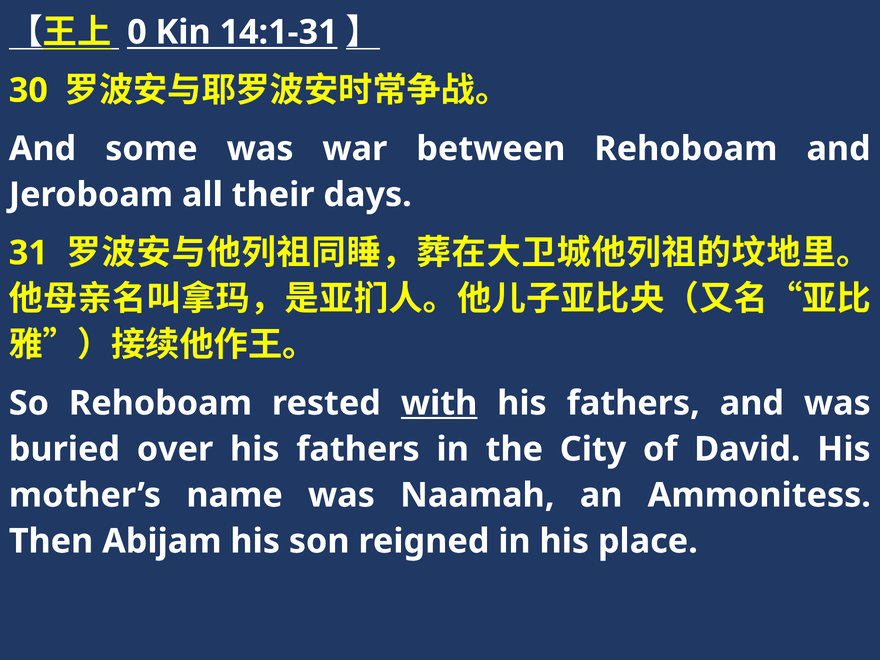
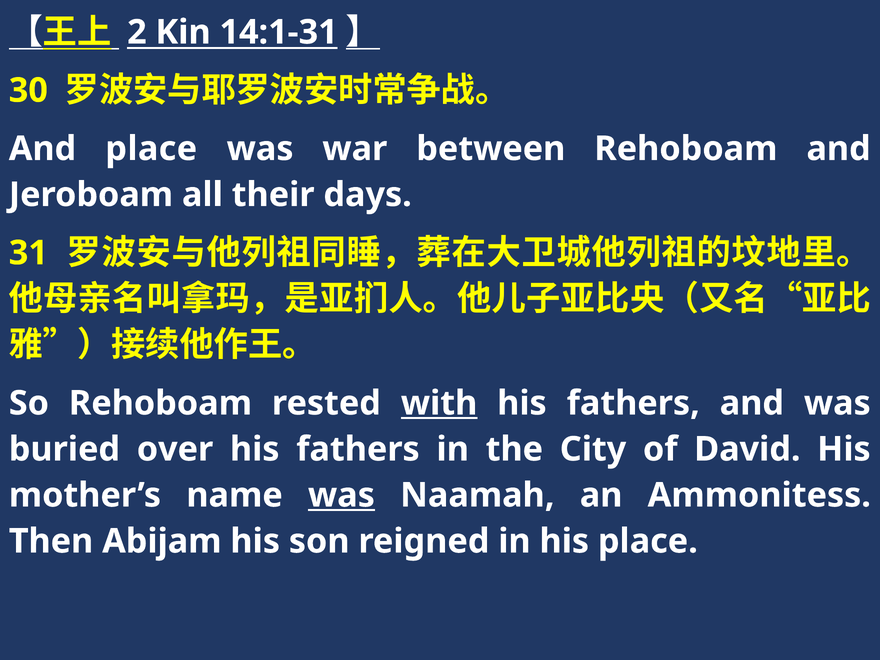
0: 0 -> 2 (137, 32)
And some: some -> place (151, 149)
was underline: none -> present (341, 495)
